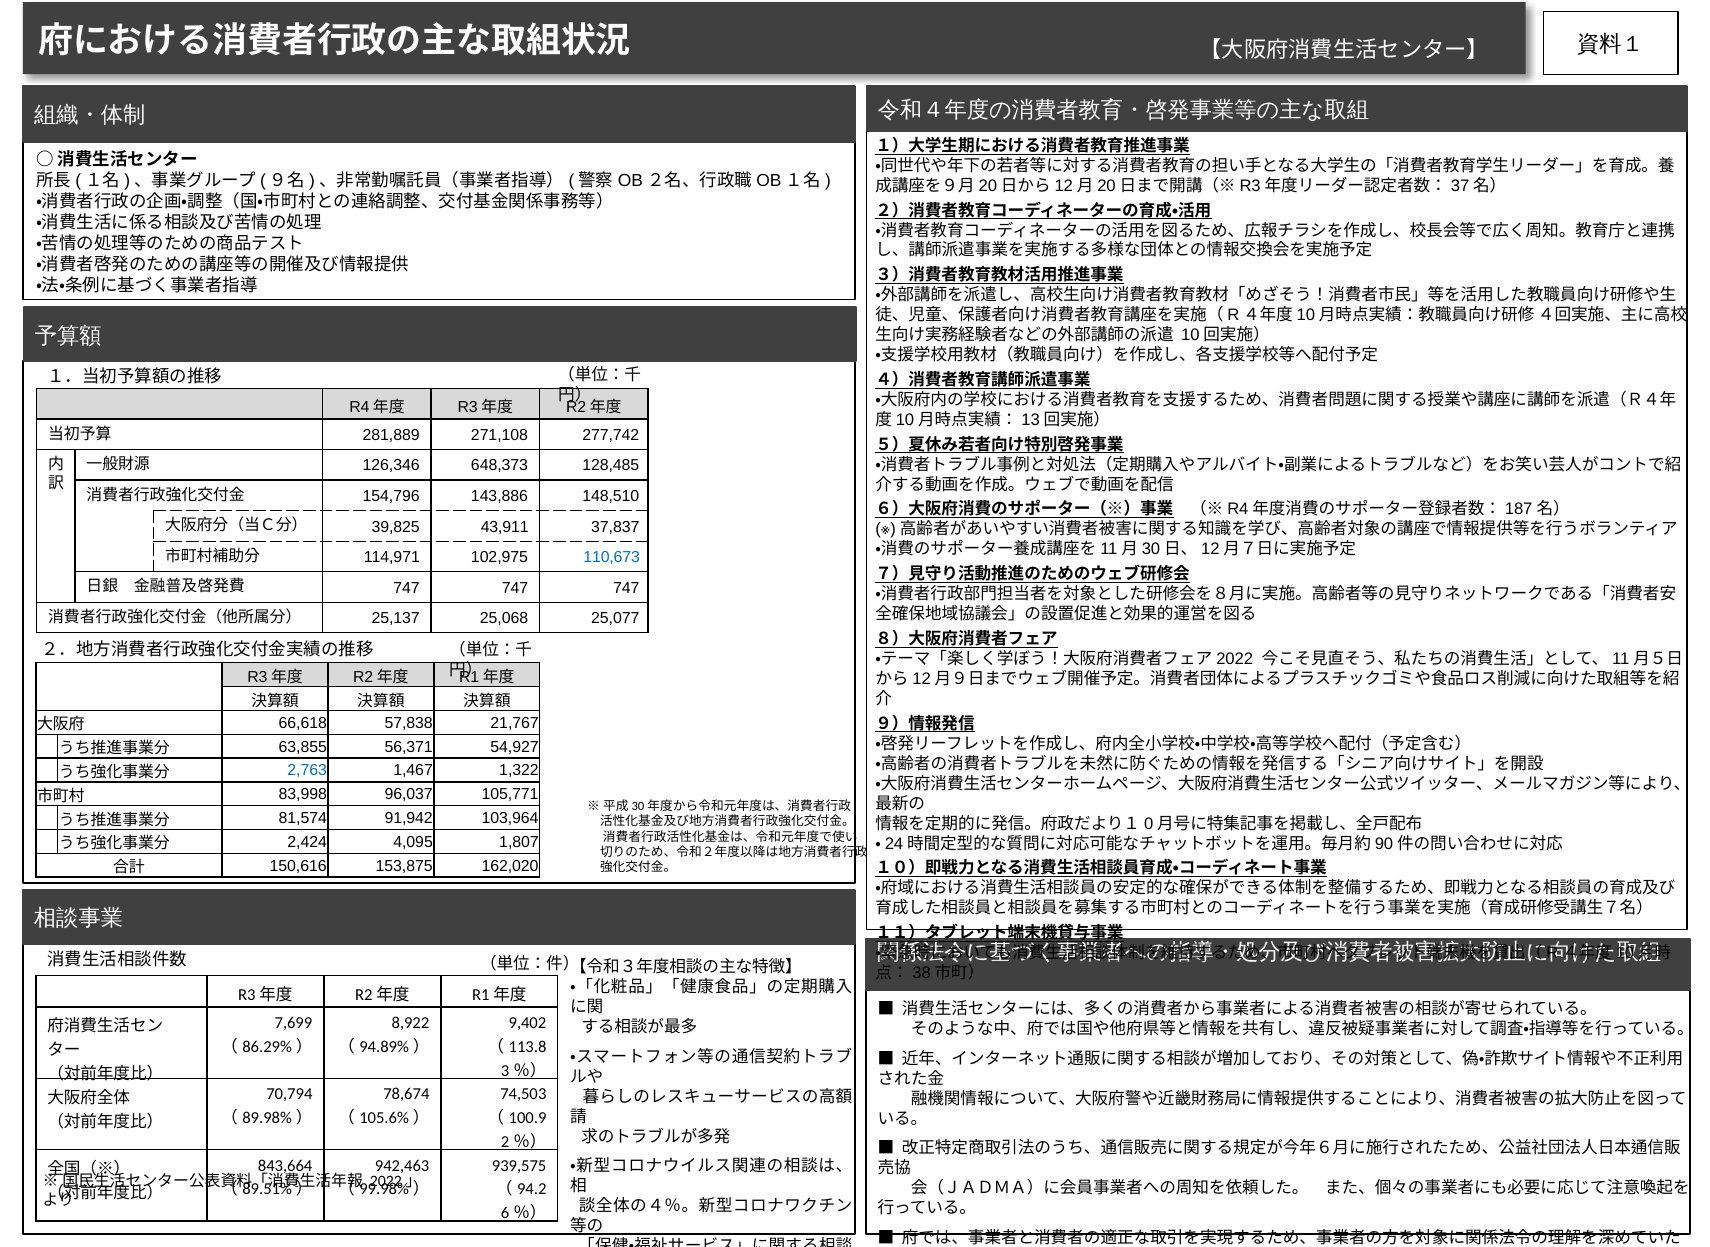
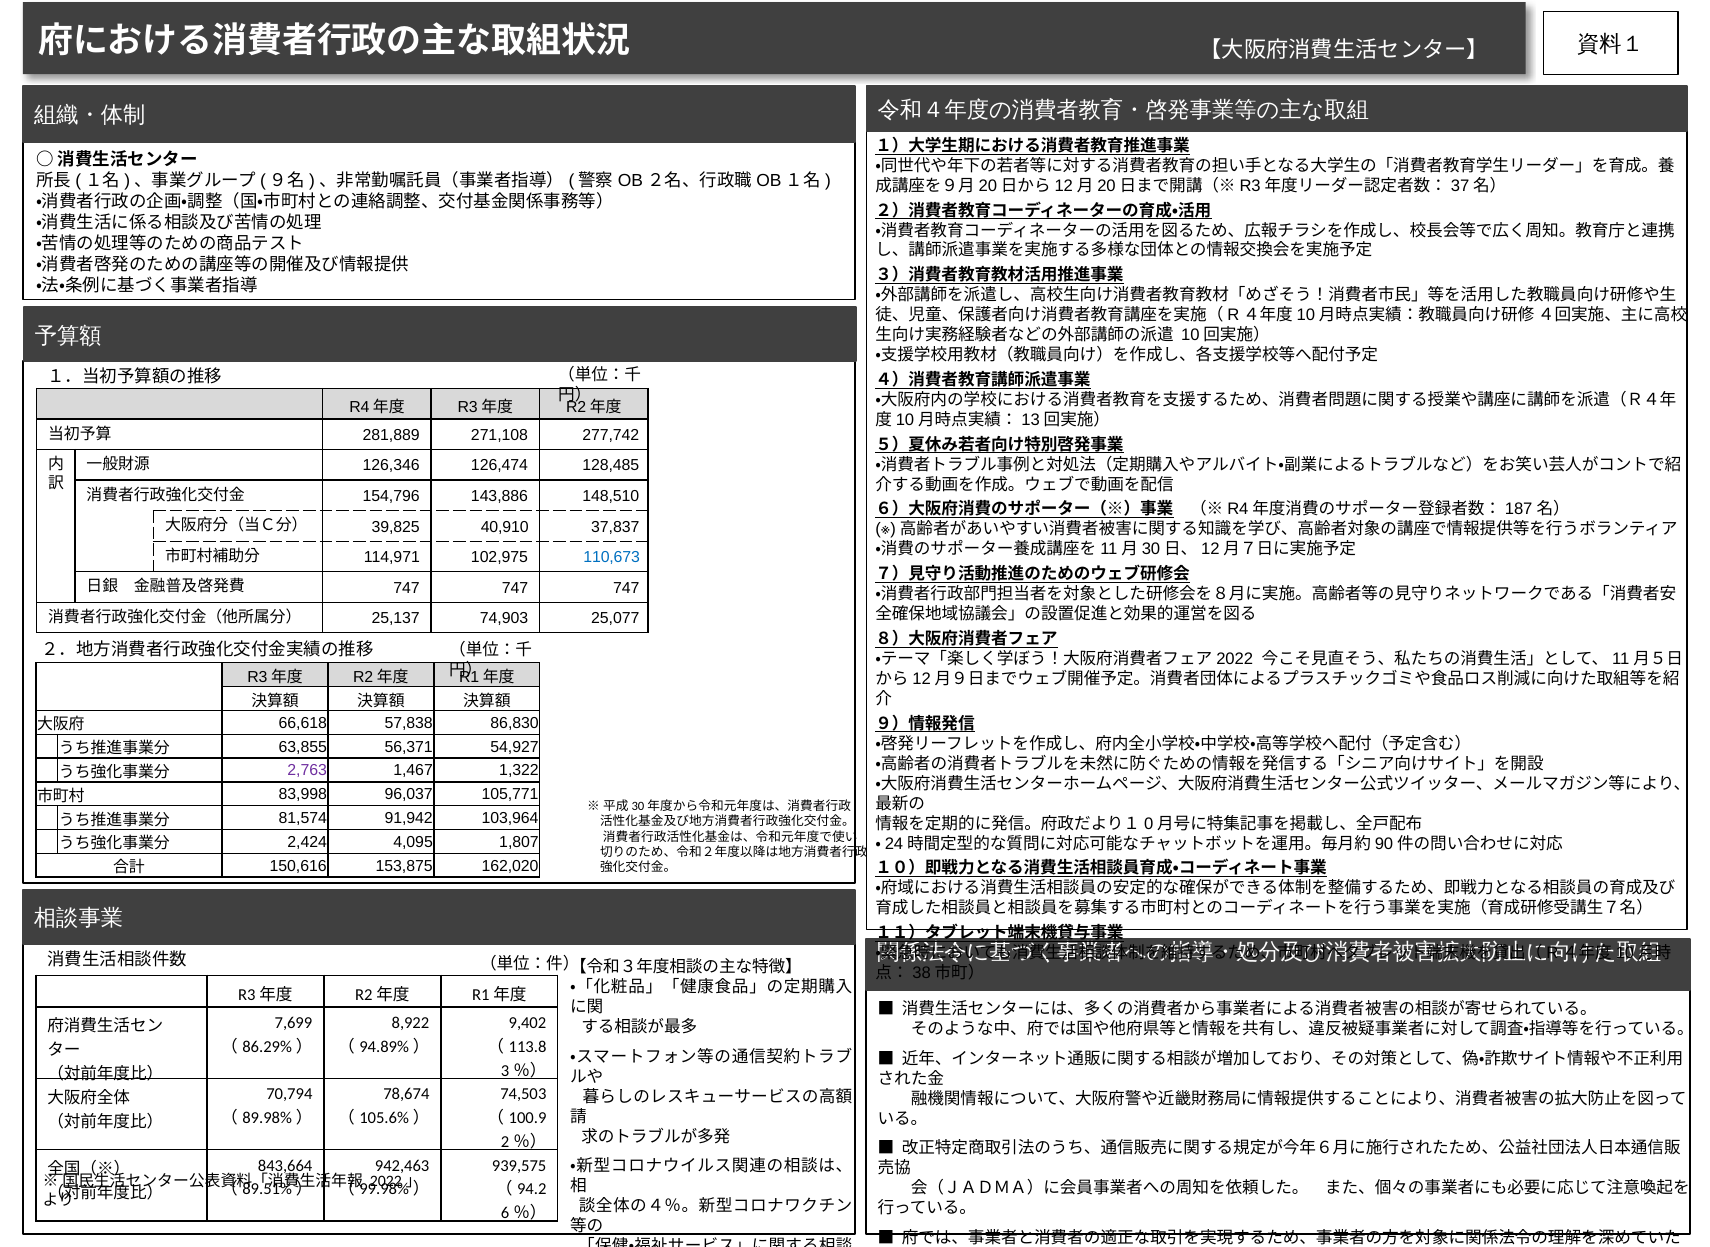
648,373: 648,373 -> 126,474 (500, 466)
43,911: 43,911 -> 40,910 (505, 527)
25,068: 25,068 -> 74,903 (504, 618)
21,767: 21,767 -> 86,830 (515, 723)
2,763 colour: blue -> purple (307, 770)
